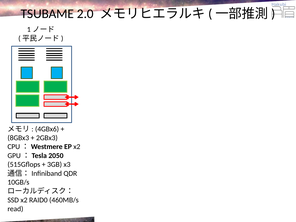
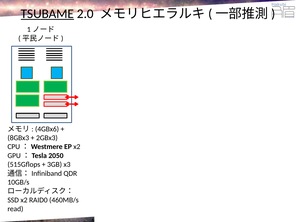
TSUBAME underline: none -> present (47, 14)
